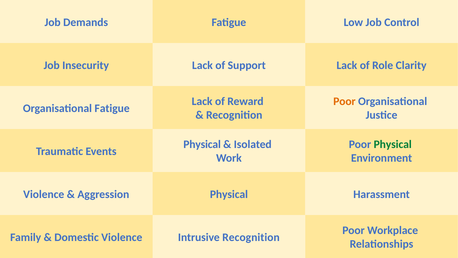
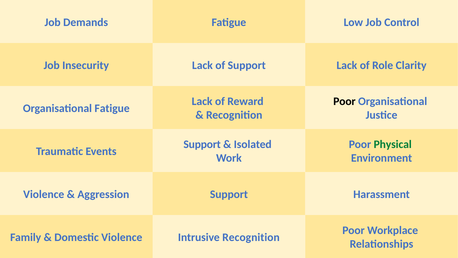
Poor colour: orange -> black (344, 101)
Physical: Physical -> Support (202, 144)
Aggression Physical: Physical -> Support (229, 194)
